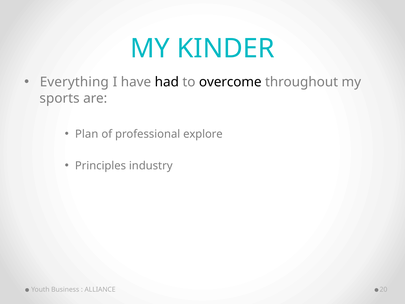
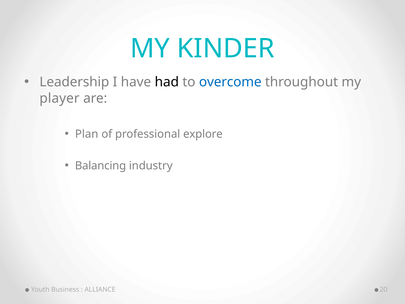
Everything: Everything -> Leadership (74, 82)
overcome colour: black -> blue (230, 82)
sports: sports -> player (60, 98)
Principles: Principles -> Balancing (101, 165)
